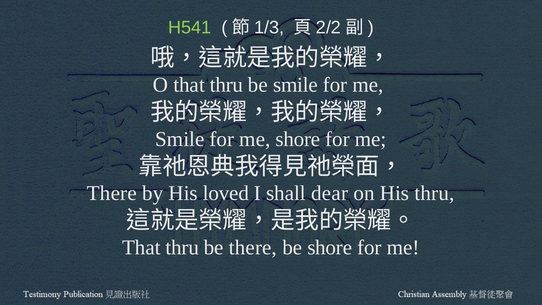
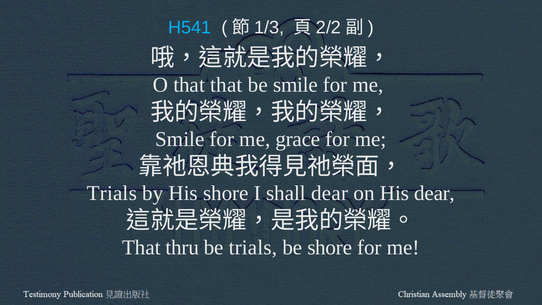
H541 colour: light green -> light blue (190, 28)
O that thru: thru -> that (226, 85)
me shore: shore -> grace (298, 139)
There: There -> Trials (112, 193)
His loved: loved -> shore (226, 193)
His thru: thru -> dear (435, 193)
be there: there -> trials (253, 247)
